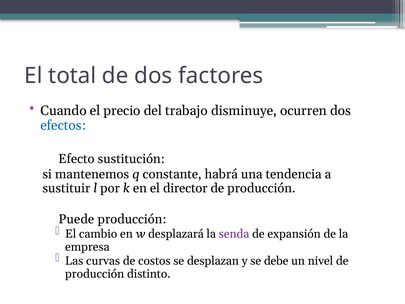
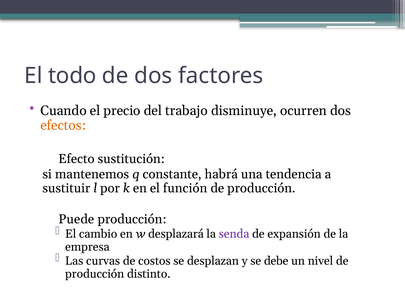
total: total -> todo (72, 76)
efectos colour: blue -> orange (63, 125)
director: director -> función (185, 188)
